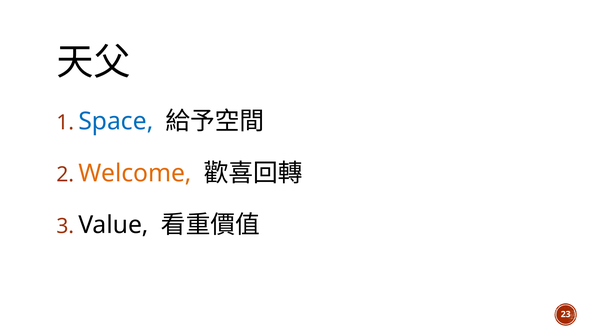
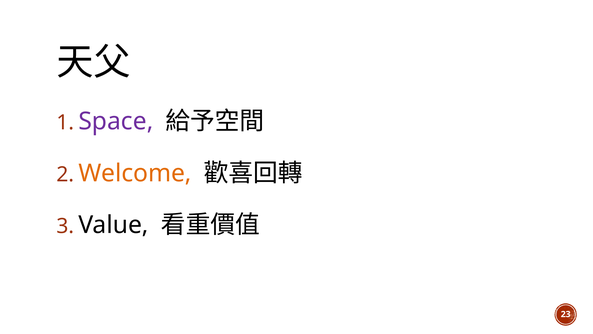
Space colour: blue -> purple (116, 121)
